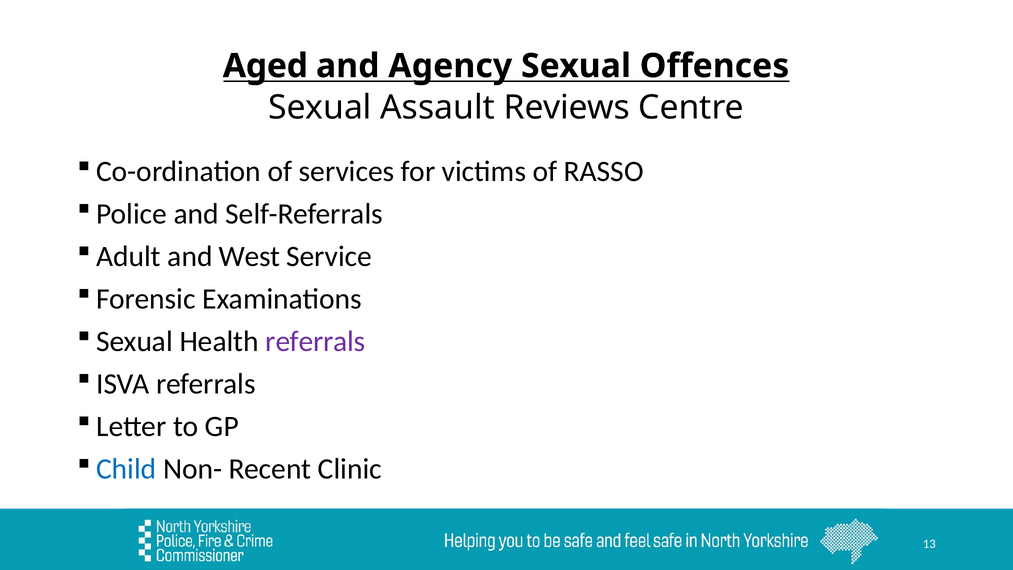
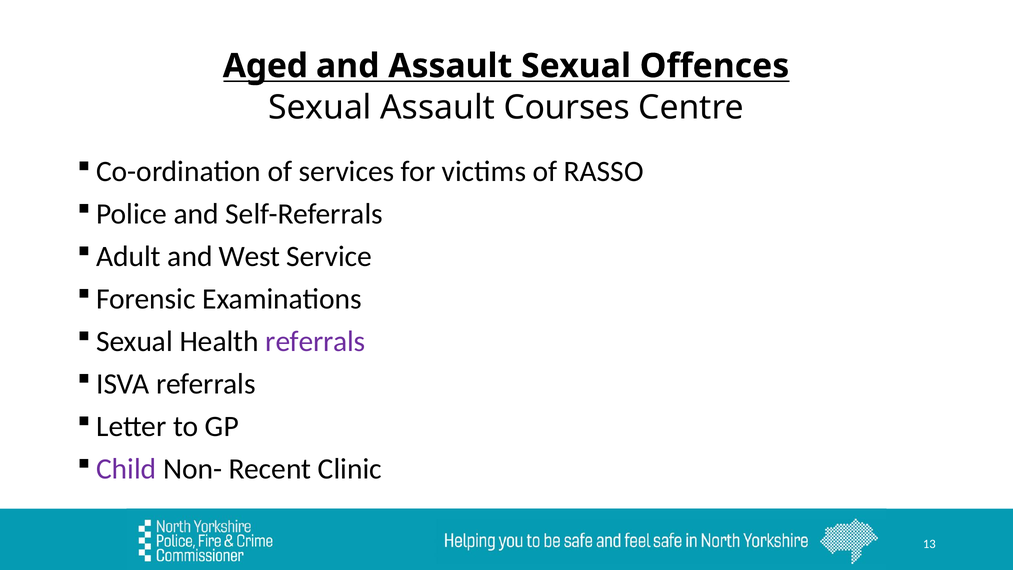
and Agency: Agency -> Assault (450, 66)
Reviews: Reviews -> Courses (567, 107)
Child colour: blue -> purple (126, 469)
